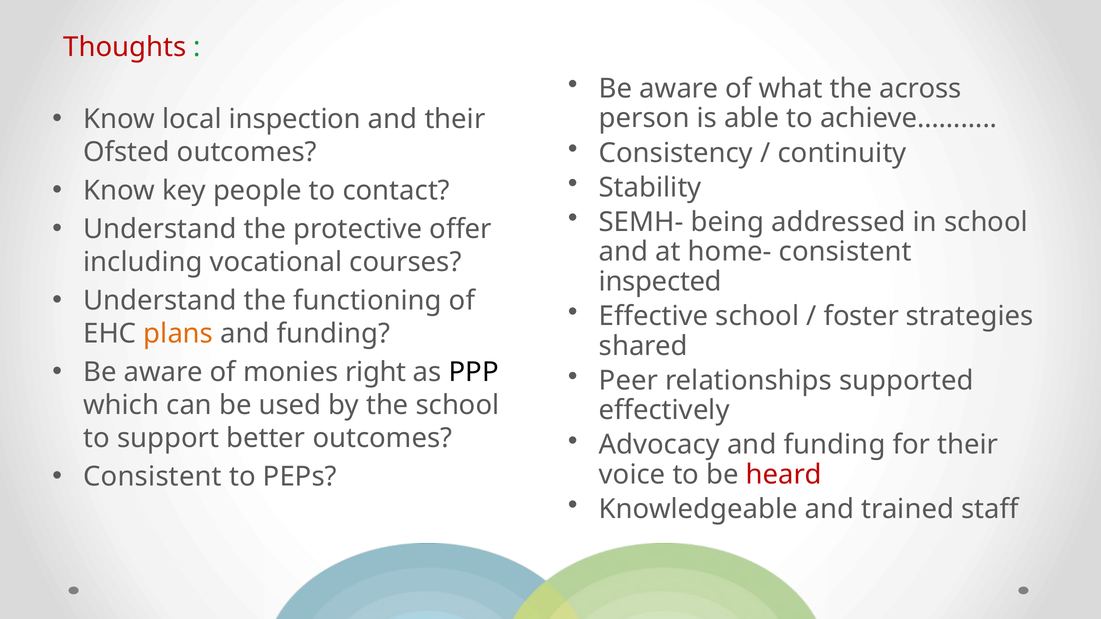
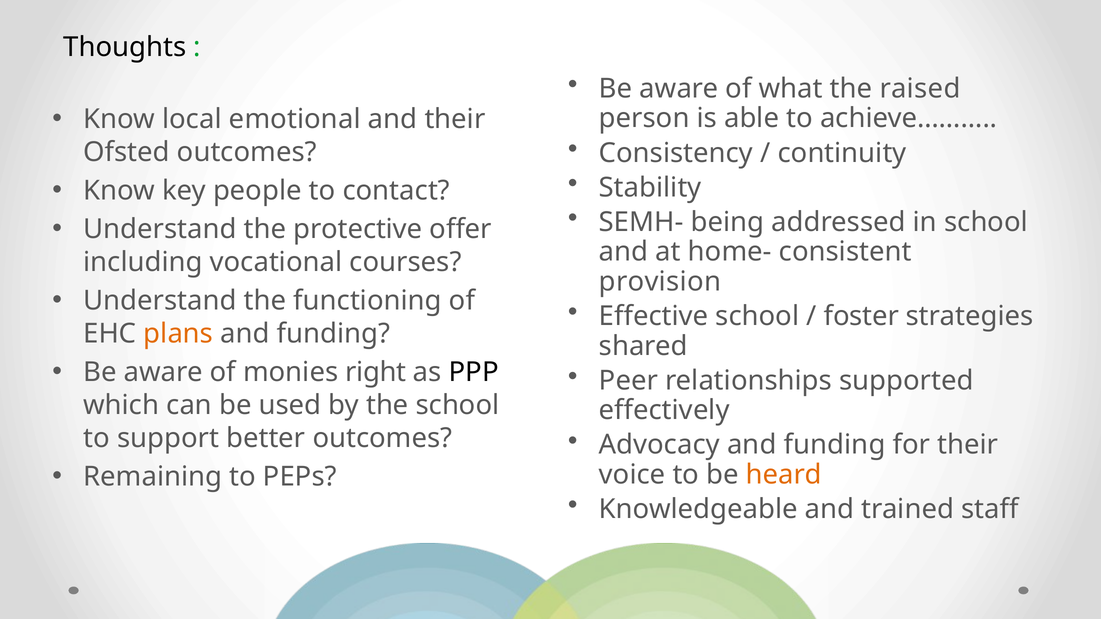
Thoughts colour: red -> black (125, 47)
across: across -> raised (920, 89)
inspection: inspection -> emotional (295, 119)
inspected: inspected -> provision (660, 282)
Consistent: Consistent -> Remaining (153, 477)
heard colour: red -> orange (784, 475)
